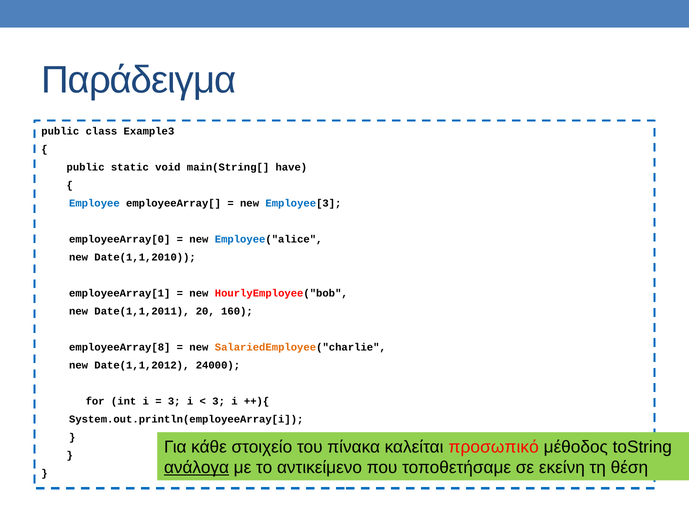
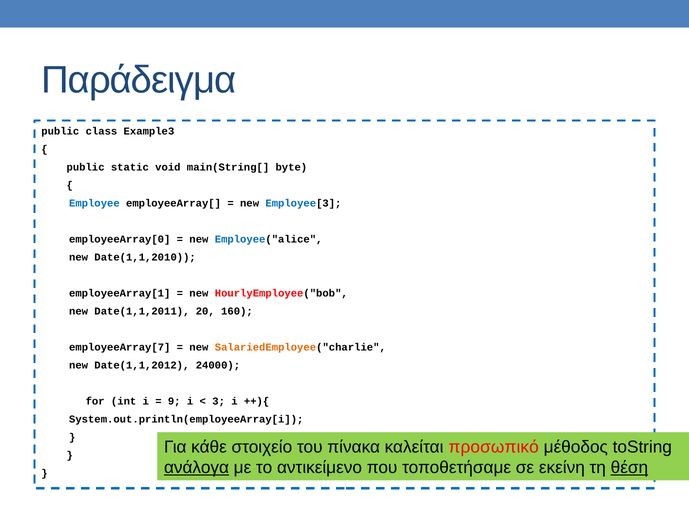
have: have -> byte (291, 167)
employeeArray[8: employeeArray[8 -> employeeArray[7 (120, 347)
3: 3 -> 9 (174, 401)
θέση underline: none -> present (629, 468)
